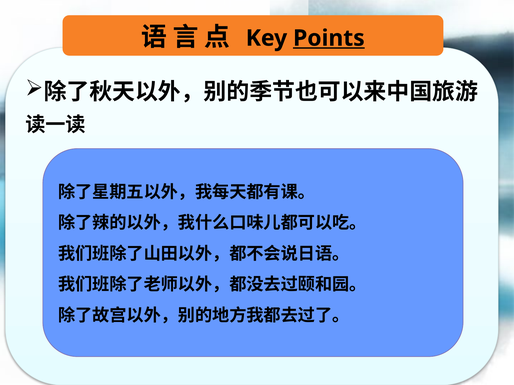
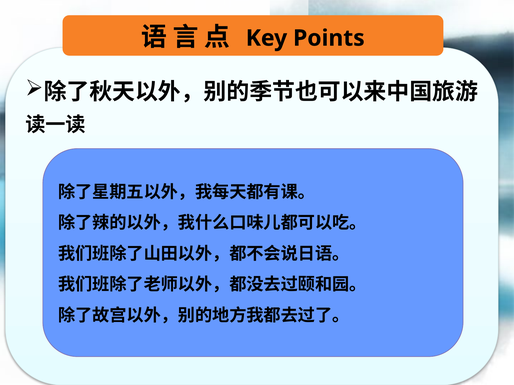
Points underline: present -> none (329, 38)
